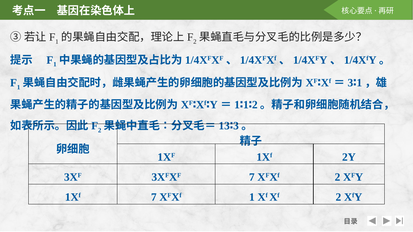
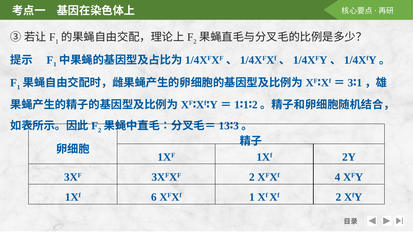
3XFXF 7: 7 -> 2 (252, 177)
XFXf 2: 2 -> 4 (338, 177)
1Xf 7: 7 -> 6 (154, 197)
